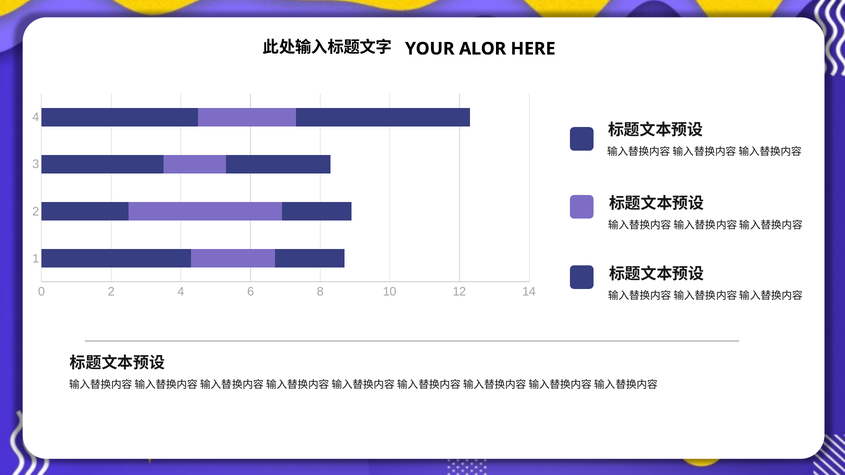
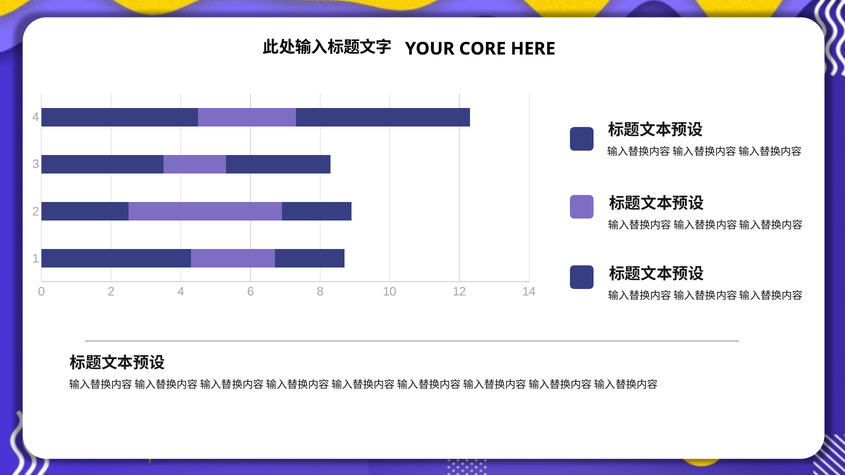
ALOR: ALOR -> CORE (483, 49)
